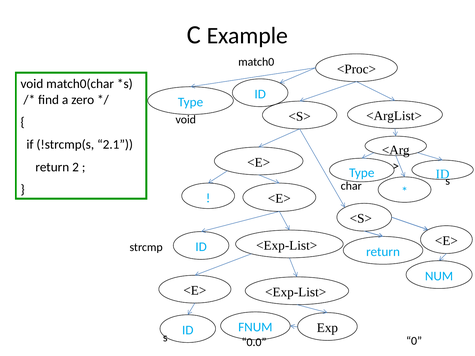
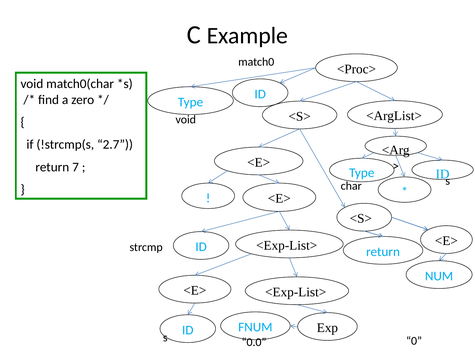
2.1: 2.1 -> 2.7 (115, 145)
2: 2 -> 7 (76, 167)
